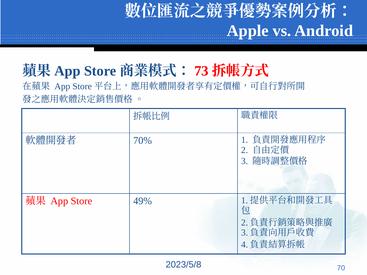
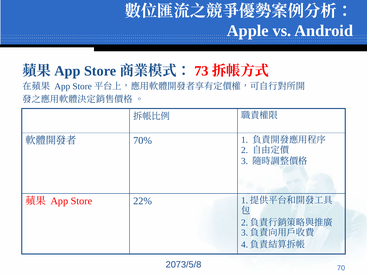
49%: 49% -> 22% (143, 201)
2023/5/8: 2023/5/8 -> 2073/5/8 (183, 265)
